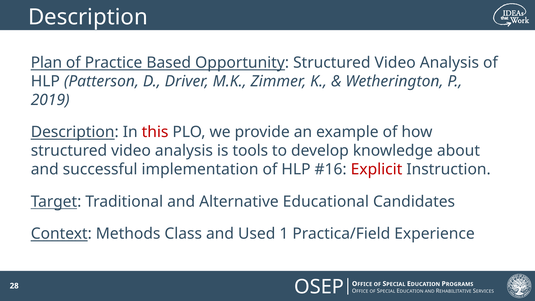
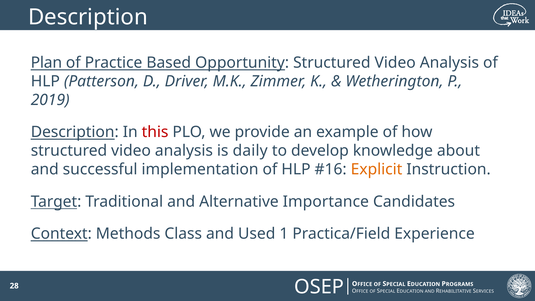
tools: tools -> daily (250, 151)
Explicit colour: red -> orange (376, 169)
Educational: Educational -> Importance (326, 201)
